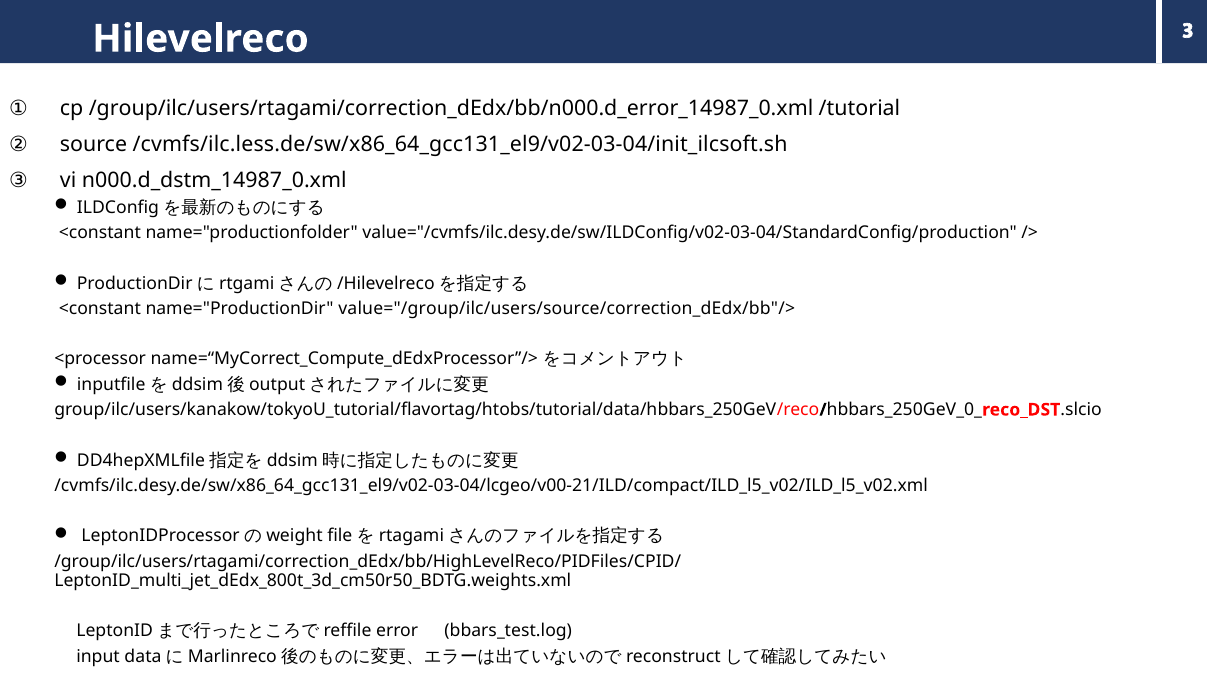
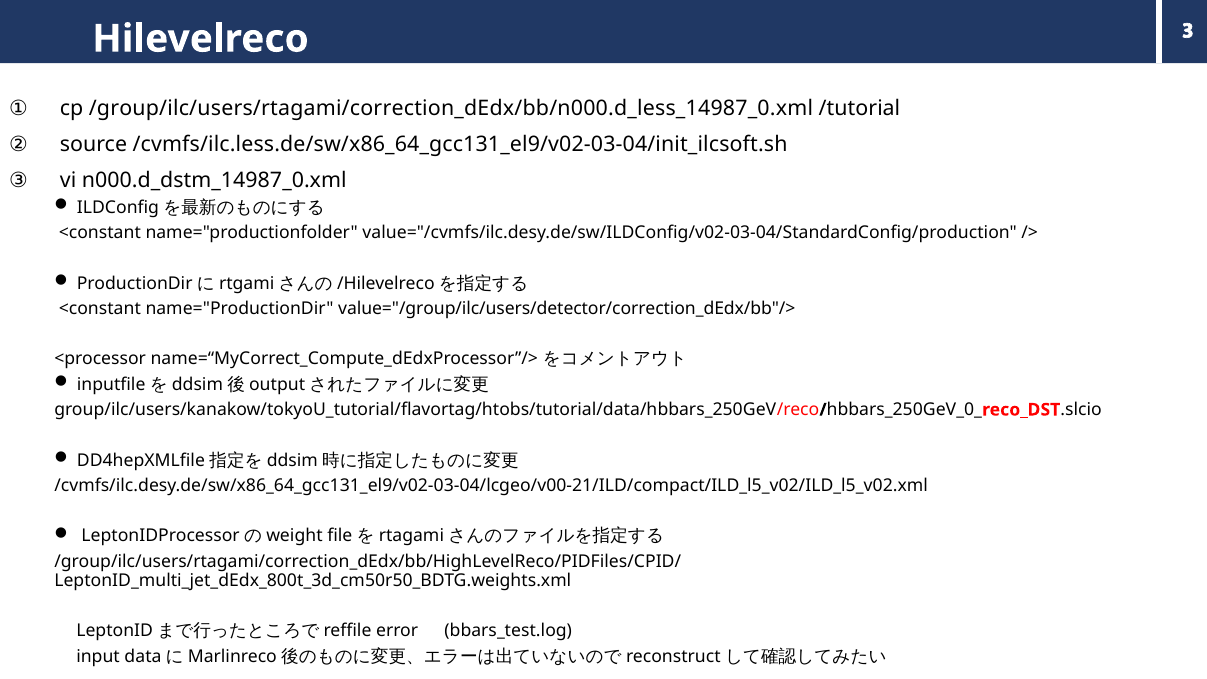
/group/ilc/users/rtagami/correction_dEdx/bb/n000.d_error_14987_0.xml: /group/ilc/users/rtagami/correction_dEdx/bb/n000.d_error_14987_0.xml -> /group/ilc/users/rtagami/correction_dEdx/bb/n000.d_less_14987_0.xml (451, 109)
value="/group/ilc/users/source/correction_dEdx/bb"/>: value="/group/ilc/users/source/correction_dEdx/bb"/> -> value="/group/ilc/users/detector/correction_dEdx/bb"/> (567, 308)
